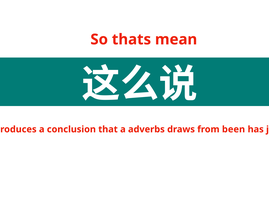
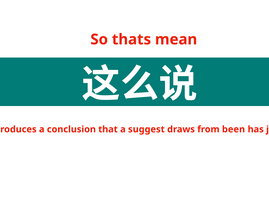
adverbs: adverbs -> suggest (146, 129)
